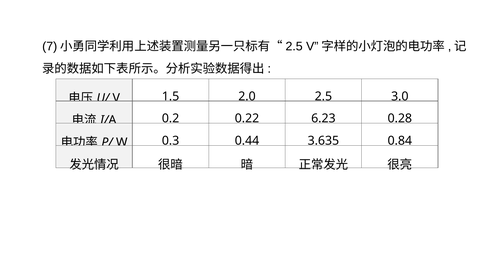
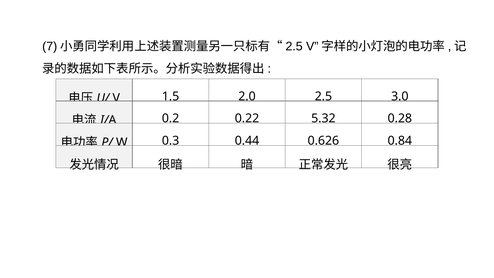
6.23: 6.23 -> 5.32 (323, 119)
3.635: 3.635 -> 0.626 (323, 141)
